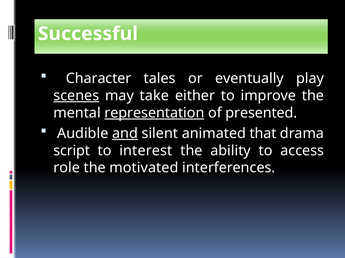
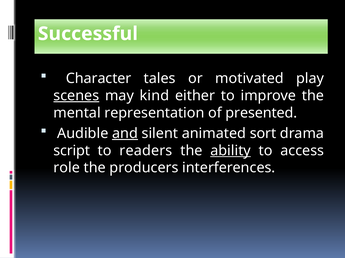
eventually: eventually -> motivated (249, 79)
take: take -> kind (154, 96)
representation underline: present -> none (154, 113)
that: that -> sort (263, 134)
interest: interest -> readers (146, 151)
ability underline: none -> present (231, 151)
motivated: motivated -> producers (144, 168)
